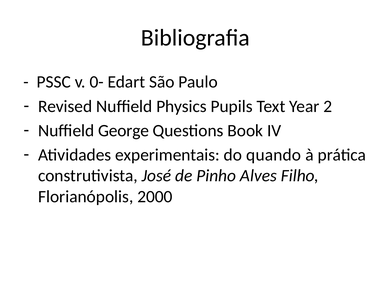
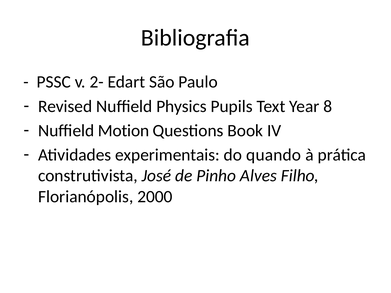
0-: 0- -> 2- (97, 82)
2: 2 -> 8 (328, 106)
George: George -> Motion (124, 131)
